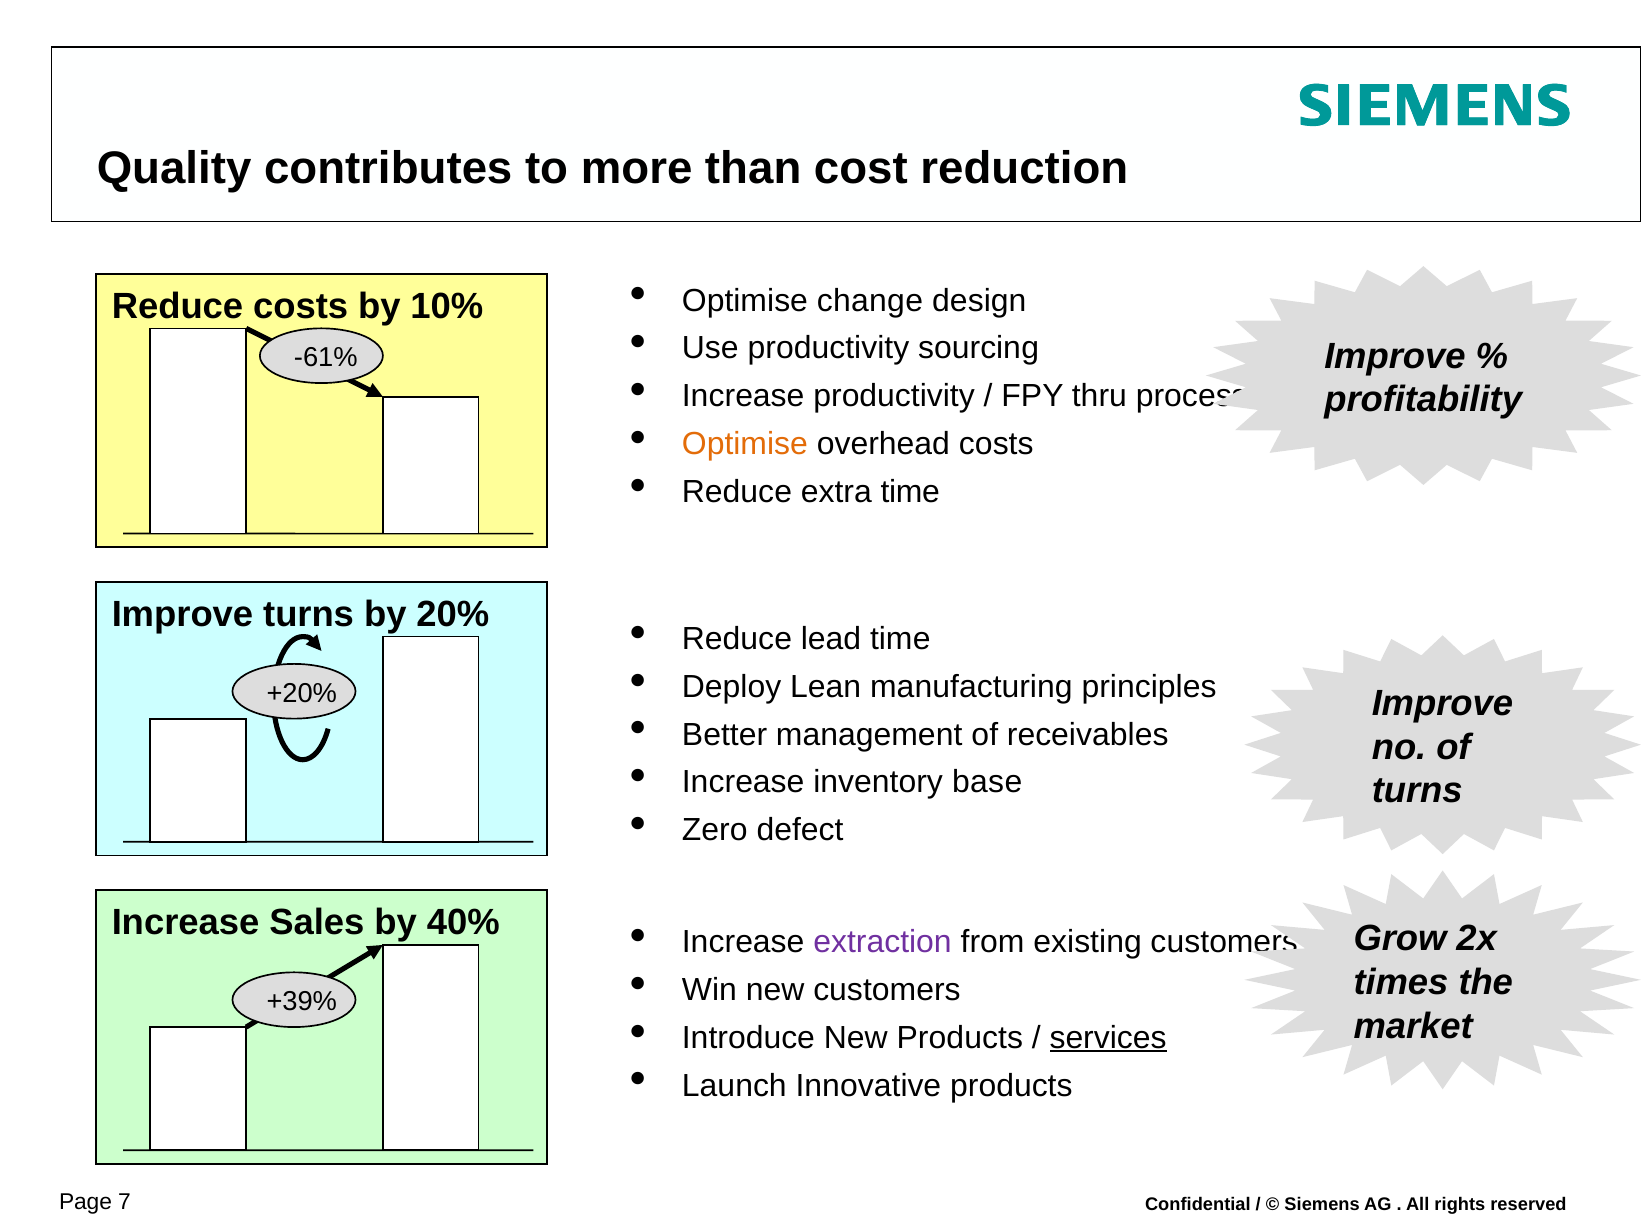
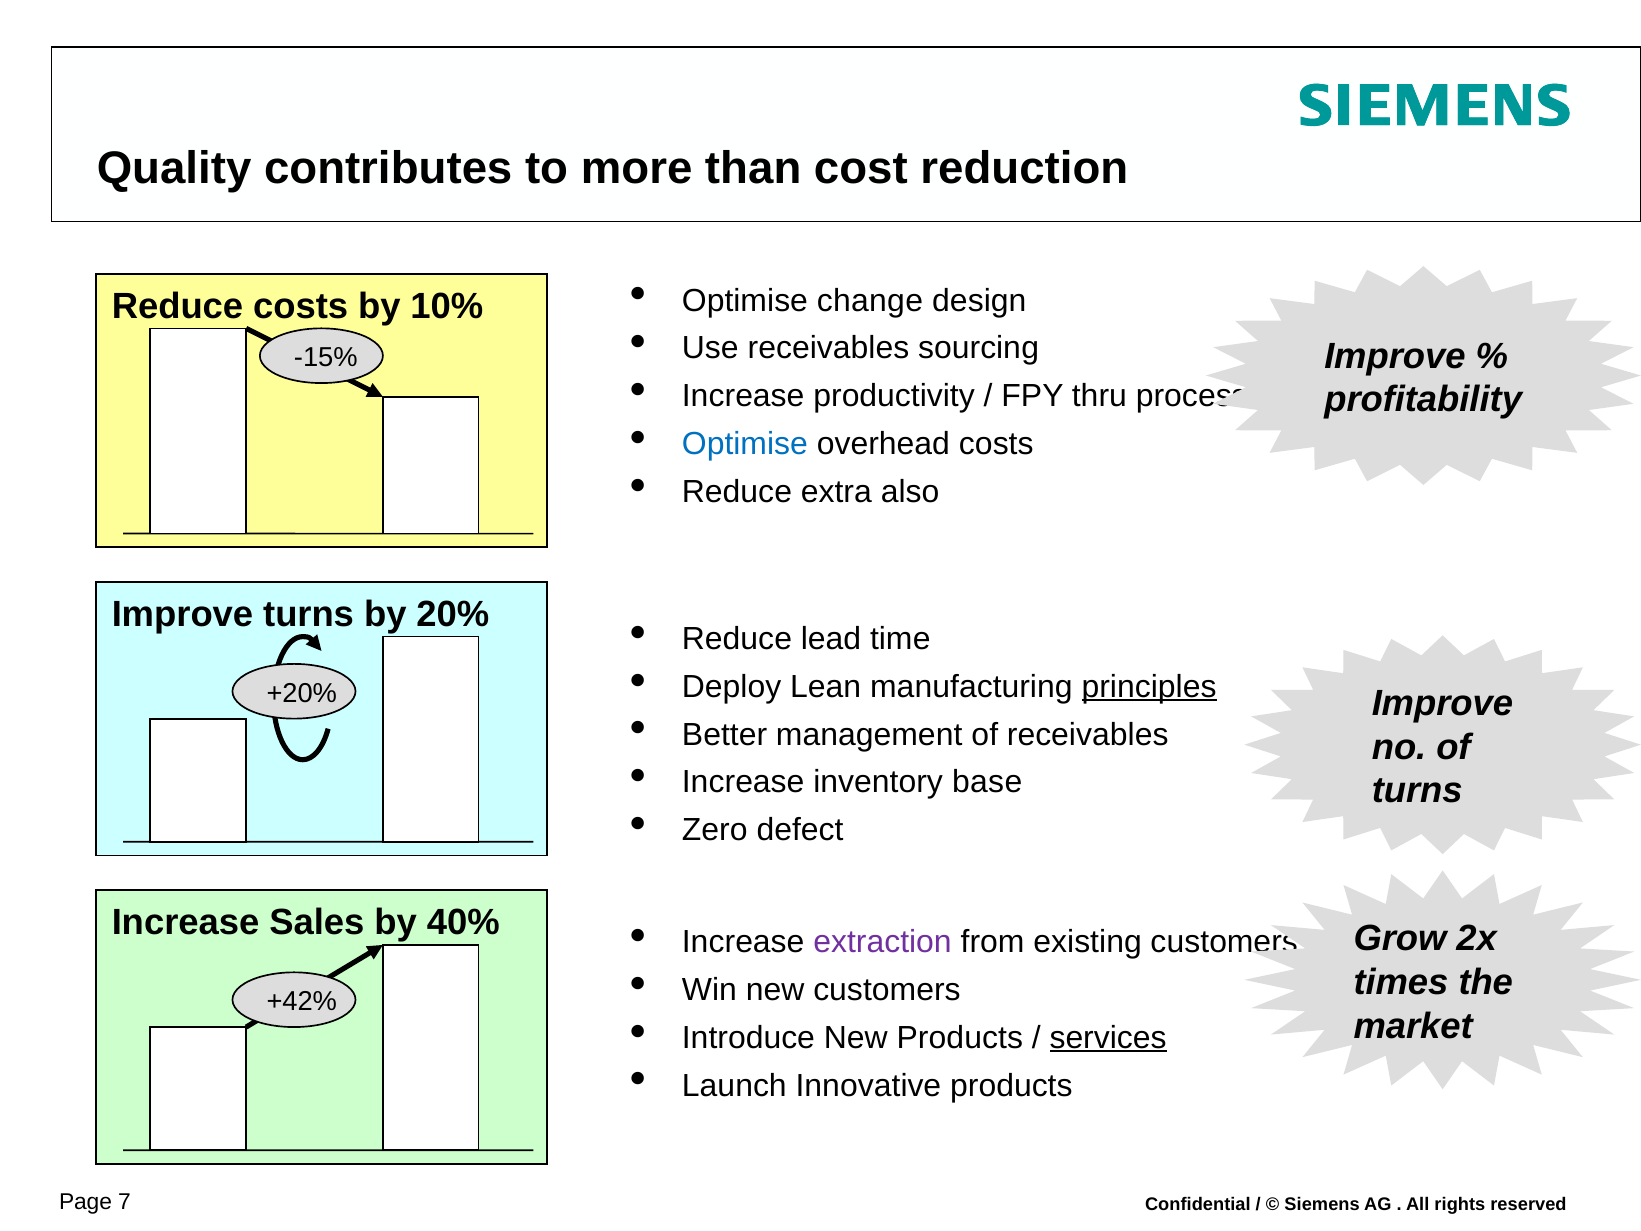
Use productivity: productivity -> receivables (828, 348)
-61%: -61% -> -15% (326, 358)
Optimise colour: orange -> blue (745, 444)
extra time: time -> also (910, 492)
principles underline: none -> present (1149, 687)
+39%: +39% -> +42% (302, 1001)
